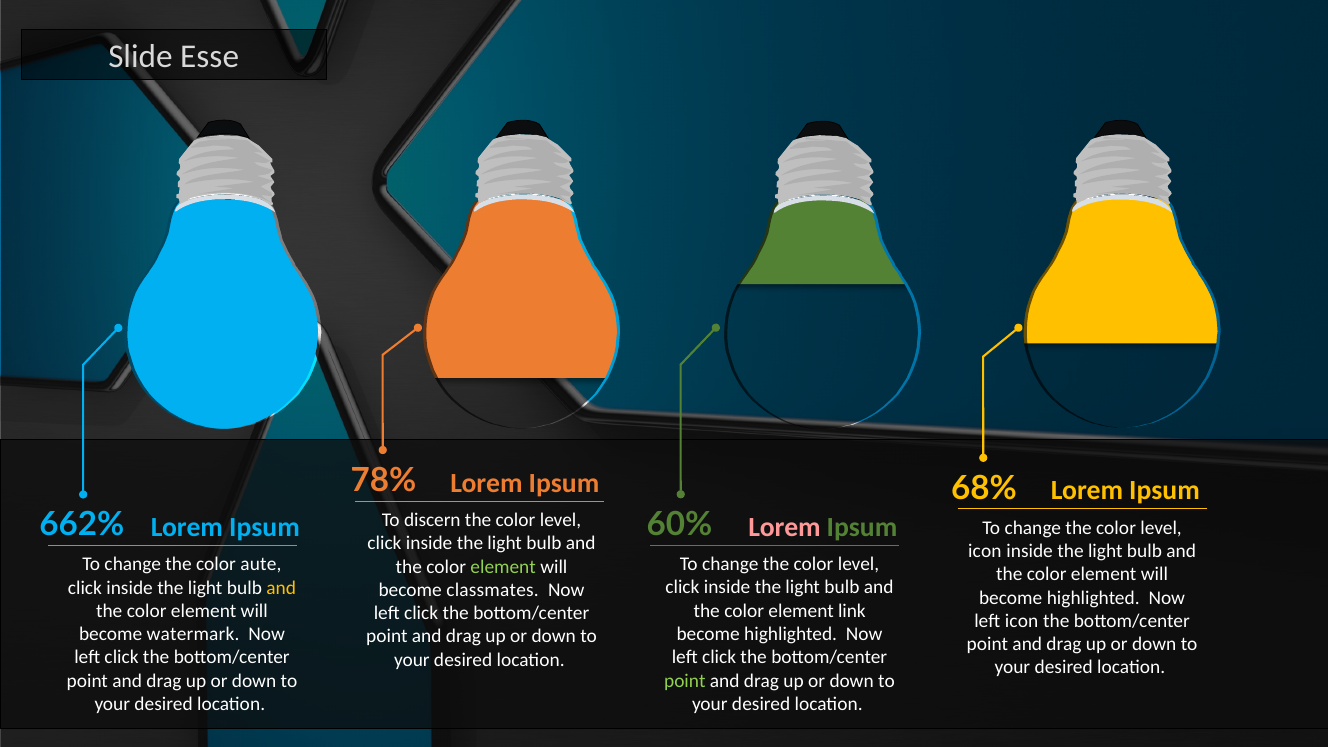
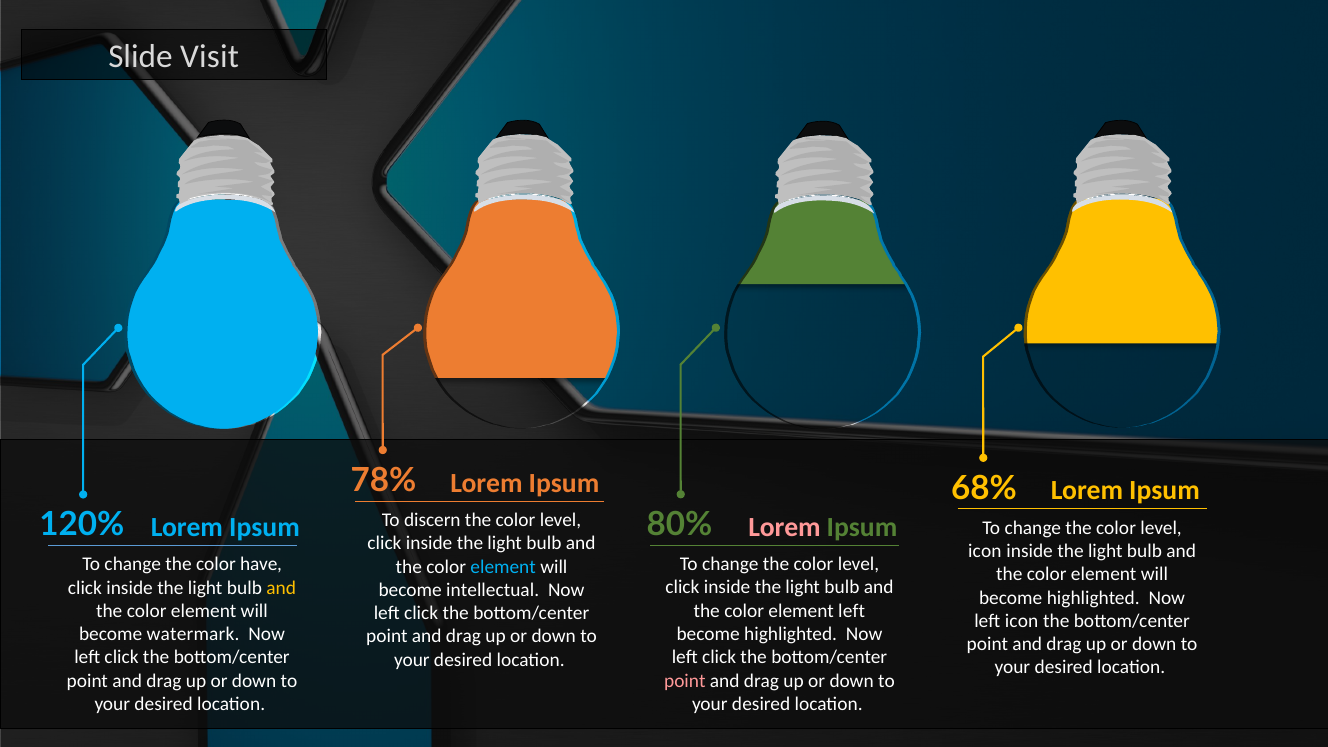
Esse: Esse -> Visit (210, 57)
60%: 60% -> 80% (679, 524)
662%: 662% -> 120% (82, 525)
aute: aute -> have (261, 564)
element colour: light green -> light blue (503, 567)
classmates: classmates -> intellectual (493, 590)
element link: link -> left (852, 611)
point colour: light green -> pink (685, 681)
